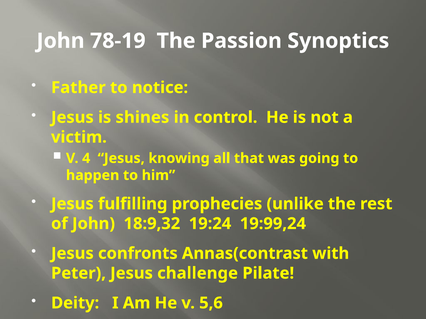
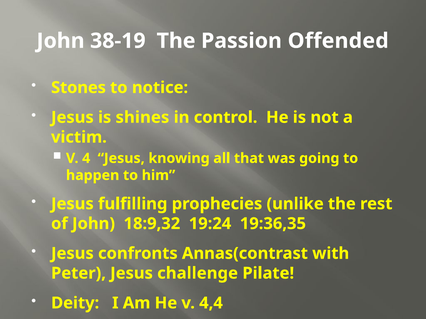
78-19: 78-19 -> 38-19 (118, 41)
Synoptics: Synoptics -> Offended (338, 41)
Father: Father -> Stones (79, 88)
19:99,24: 19:99,24 -> 19:36,35 (273, 224)
5,6: 5,6 -> 4,4 (211, 303)
